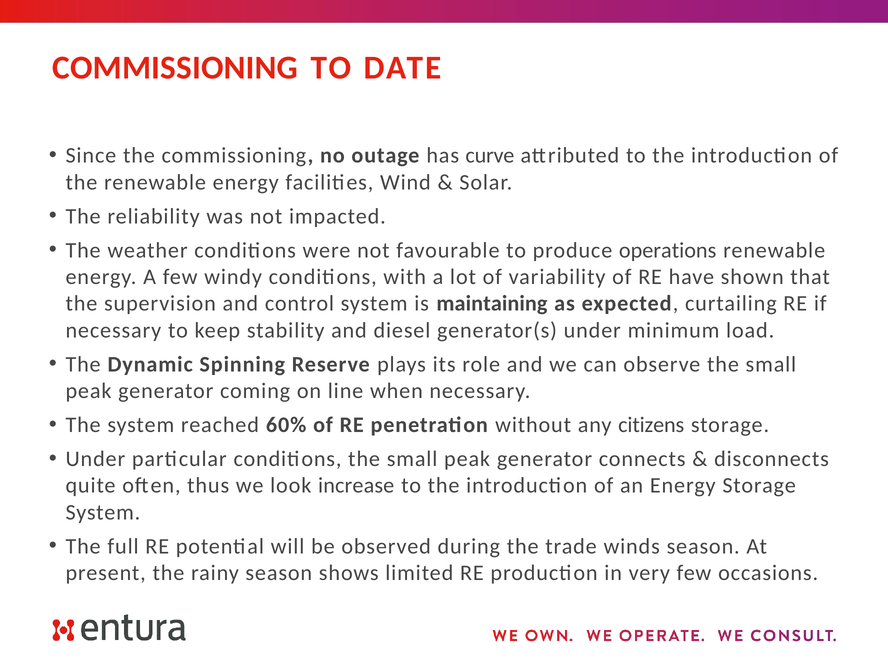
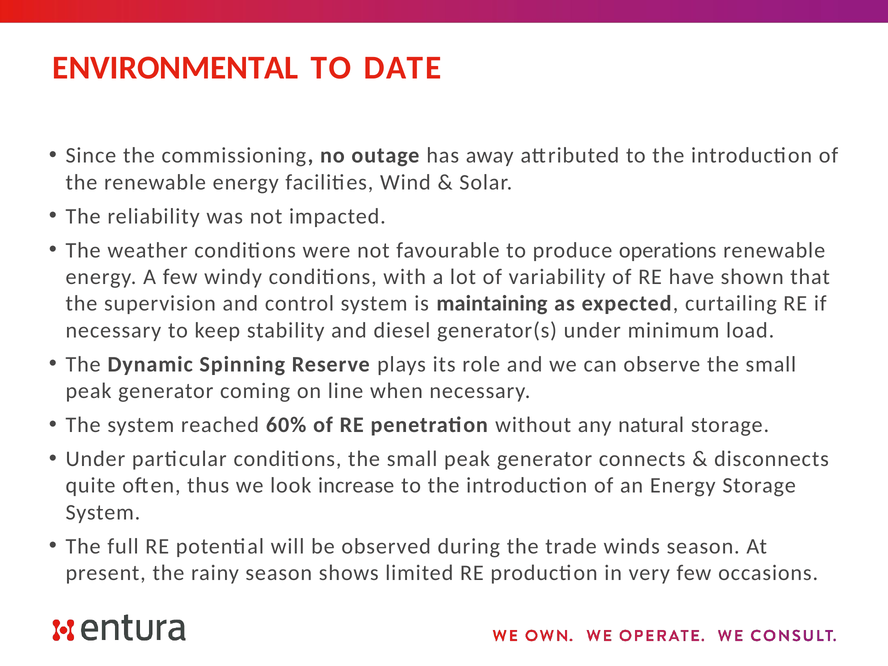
COMMISSIONING: COMMISSIONING -> ENVIRONMENTAL (175, 68)
curve: curve -> away (490, 156)
citizens: citizens -> natural (651, 425)
